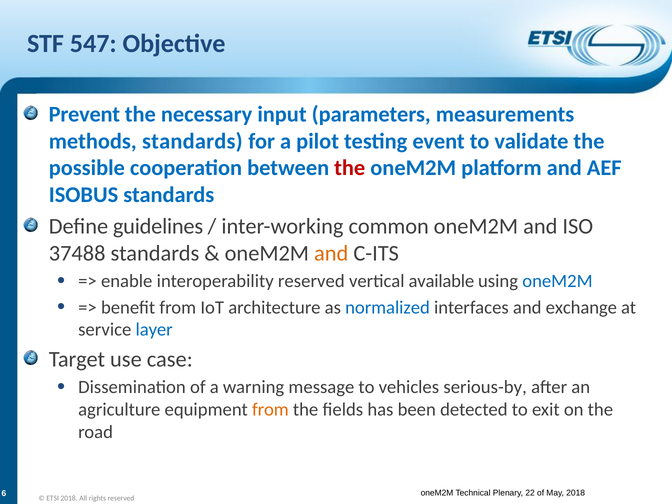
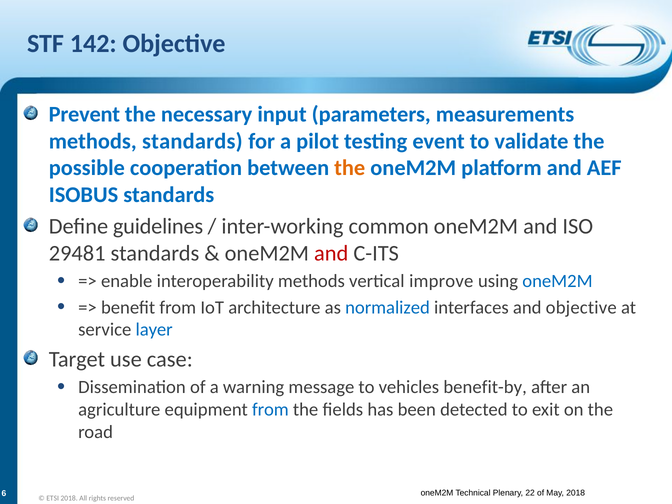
547: 547 -> 142 (93, 44)
the colour: red -> orange (350, 168)
37488: 37488 -> 29481 (77, 253)
and colour: orange -> red (331, 253)
interoperability reserved: reserved -> methods (311, 281)
available: available -> improve (441, 281)
and exchange: exchange -> objective (581, 307)
serious-by: serious-by -> benefit-by (485, 387)
from colour: orange -> blue (270, 410)
